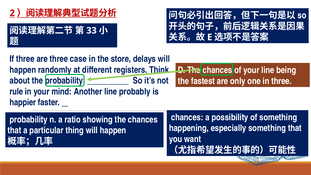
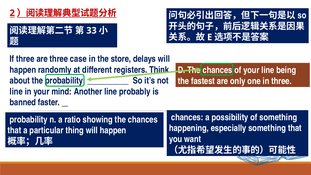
rule: rule -> line (16, 92)
happier: happier -> banned (23, 102)
